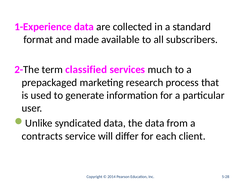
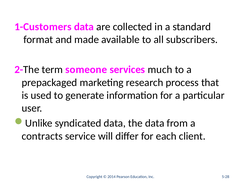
1-Experience: 1-Experience -> 1-Customers (43, 27)
classified: classified -> someone (86, 69)
